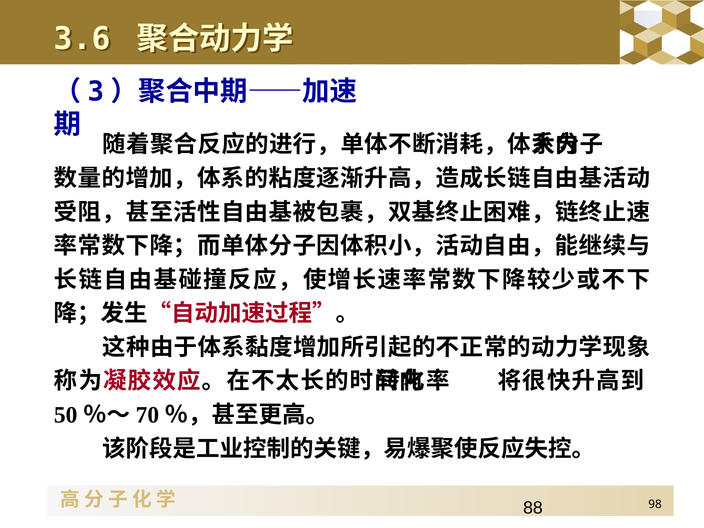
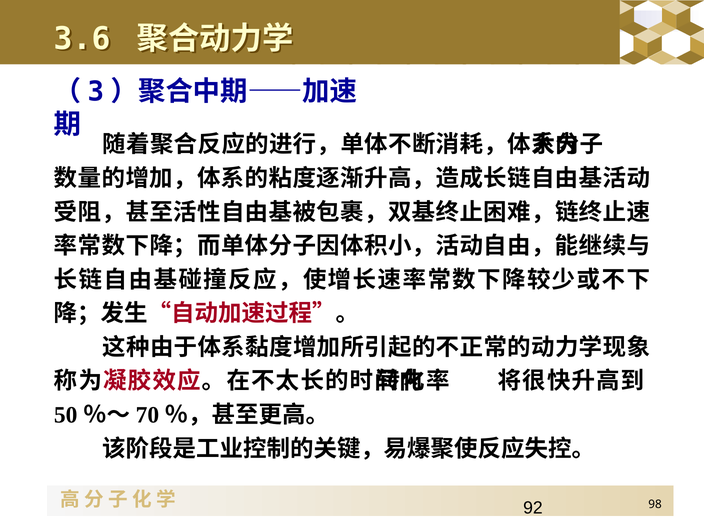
88: 88 -> 92 (533, 508)
